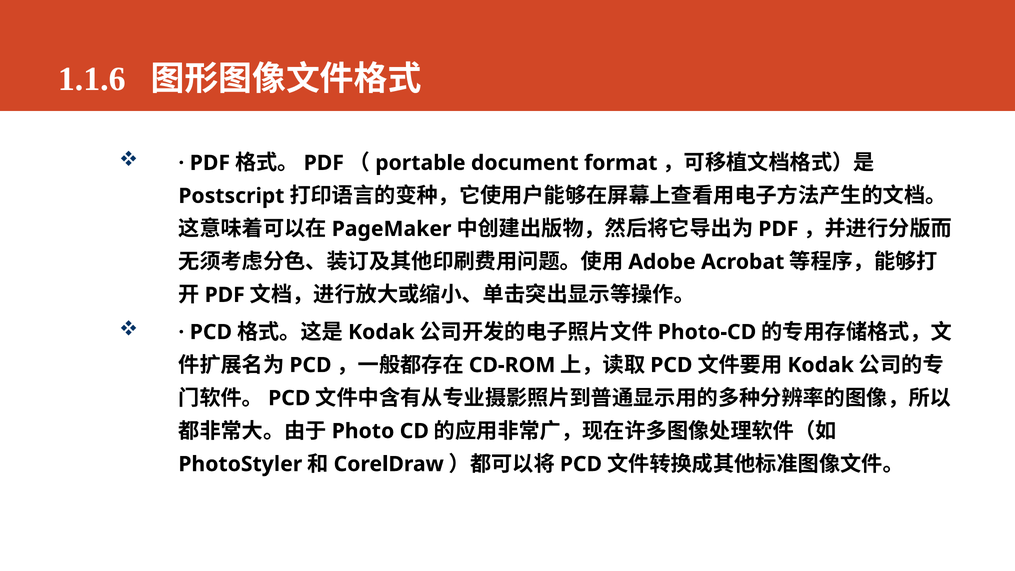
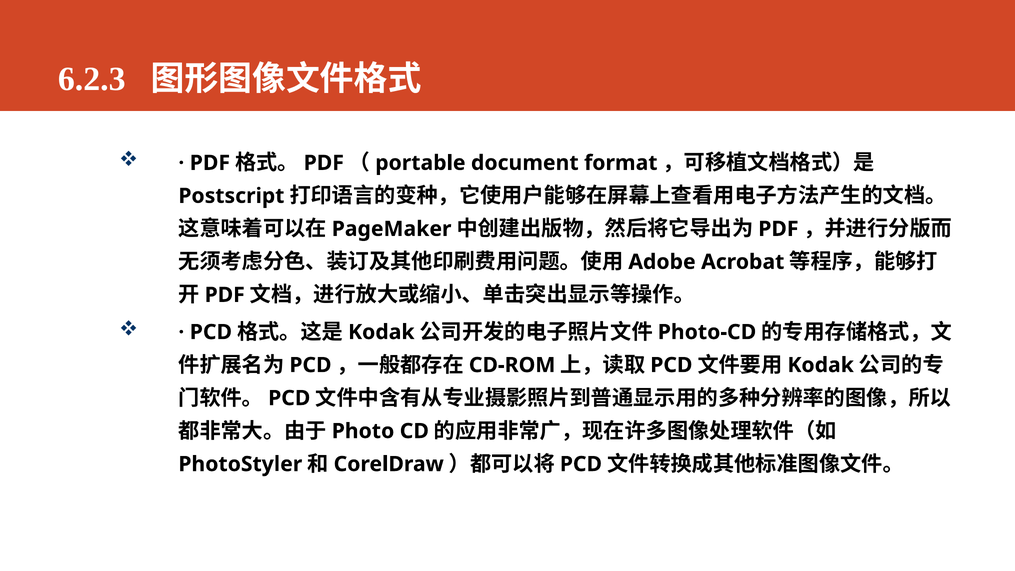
1.1.6: 1.1.6 -> 6.2.3 (92, 79)
